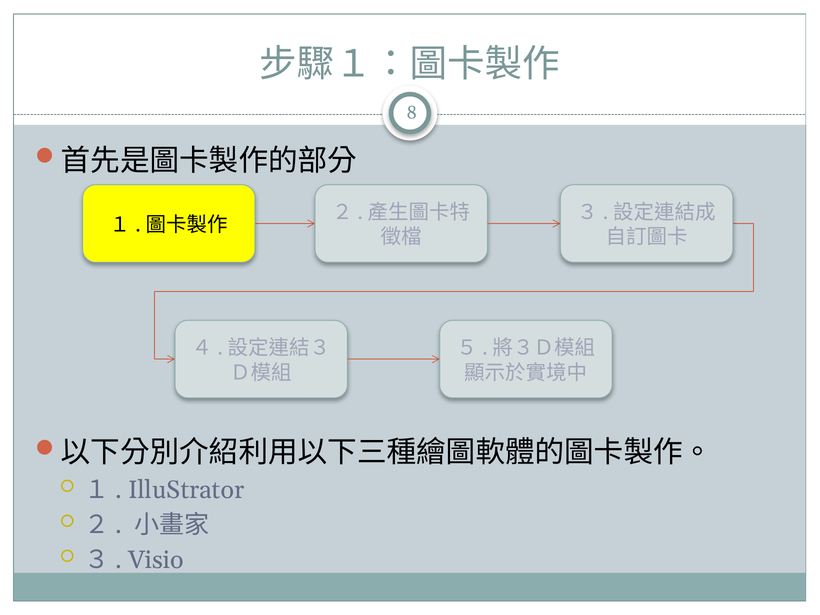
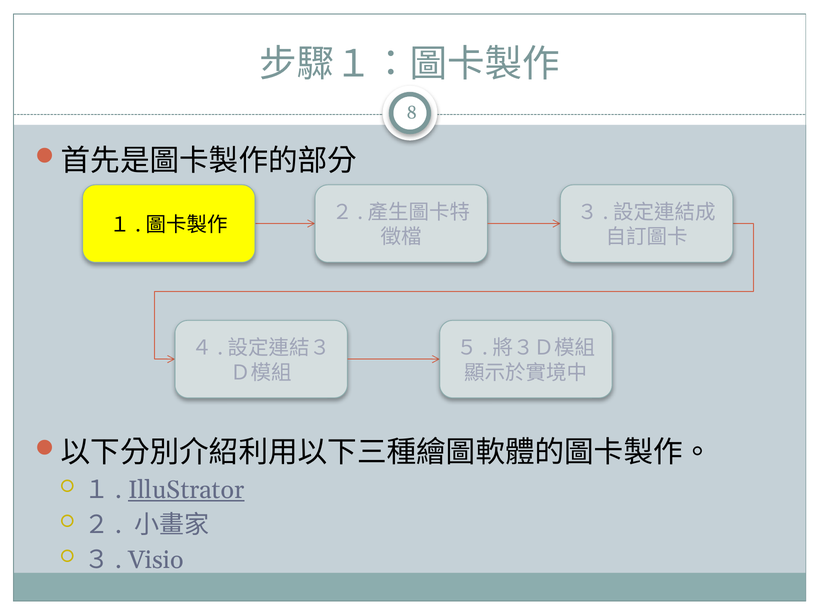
IlluStrator underline: none -> present (186, 490)
